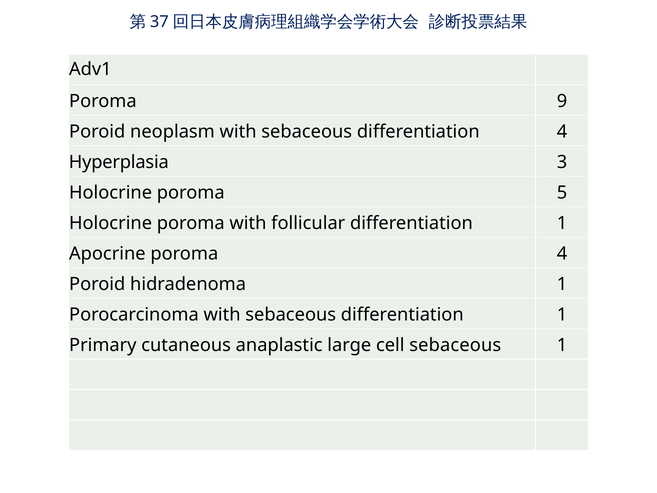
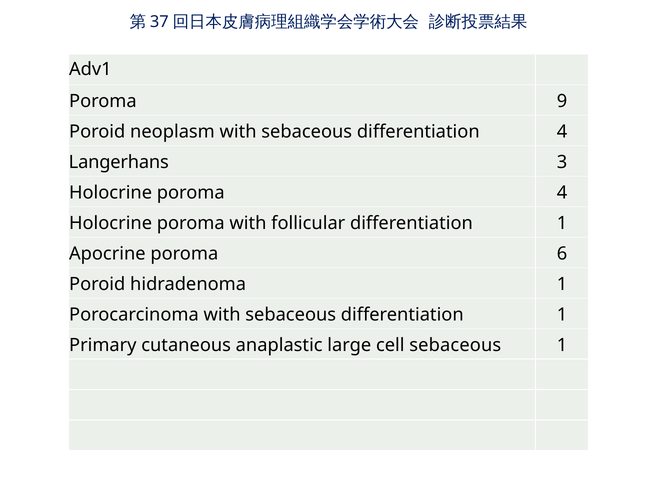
Hyperplasia: Hyperplasia -> Langerhans (119, 162)
poroma 5: 5 -> 4 (562, 193)
poroma 4: 4 -> 6 (562, 254)
